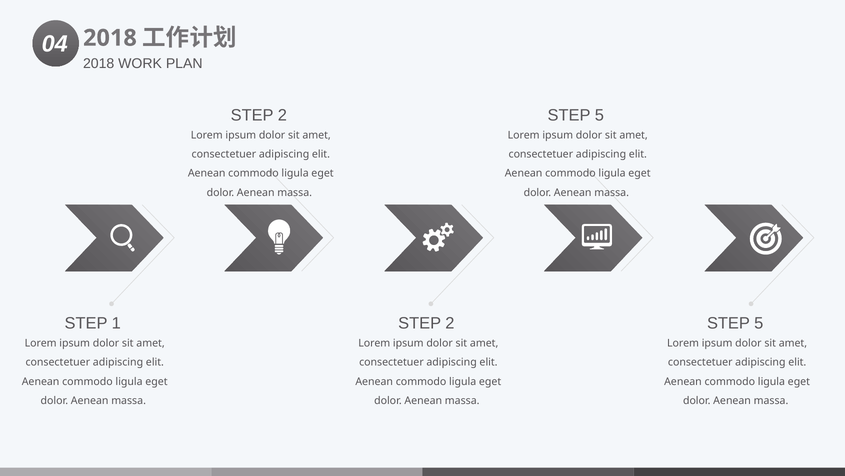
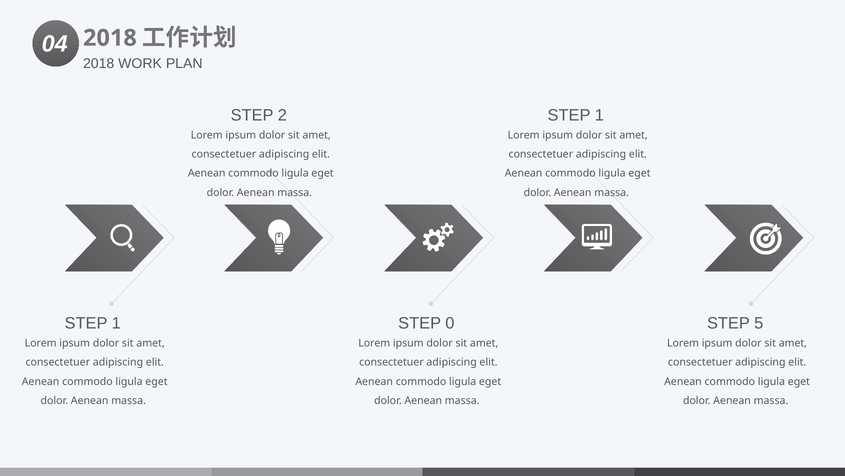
5: 5 -> 1 (599, 115)
2: 2 -> 0 (450, 323)
